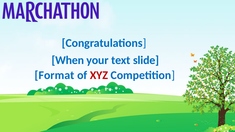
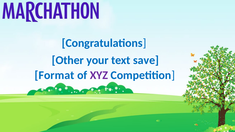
When: When -> Other (68, 60)
slide: slide -> save (146, 60)
XYZ colour: red -> purple (99, 75)
